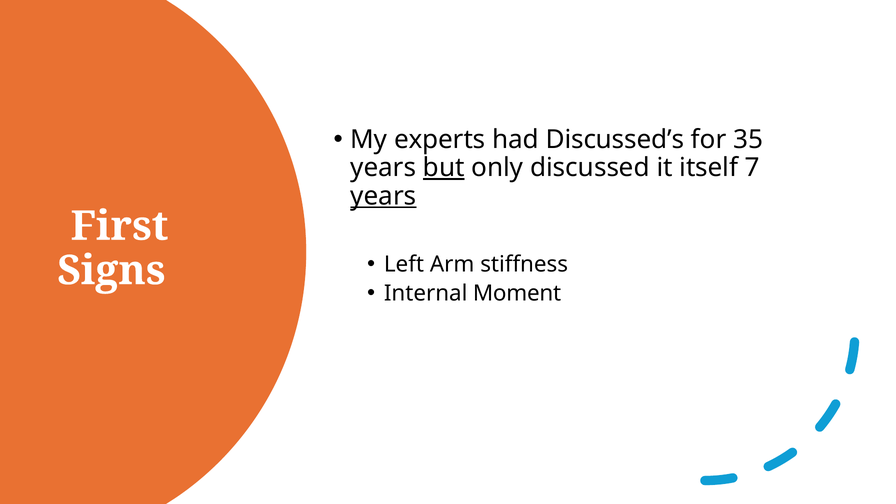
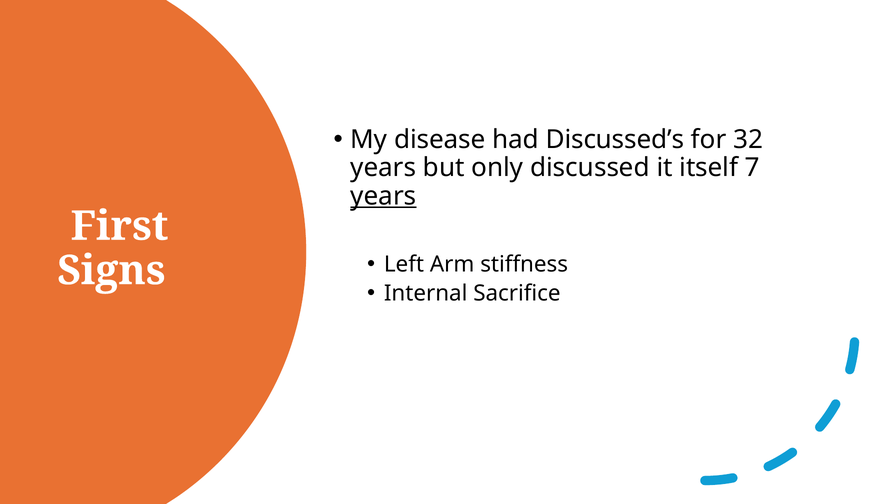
experts: experts -> disease (440, 140)
35: 35 -> 32 (748, 140)
but underline: present -> none (444, 168)
Moment: Moment -> Sacrifice (517, 293)
